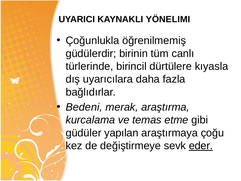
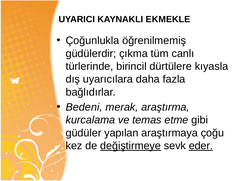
YÖNELIMI: YÖNELIMI -> EKMEKLE (168, 19)
birinin: birinin -> çıkma (134, 53)
değiştirmeye underline: none -> present (131, 146)
